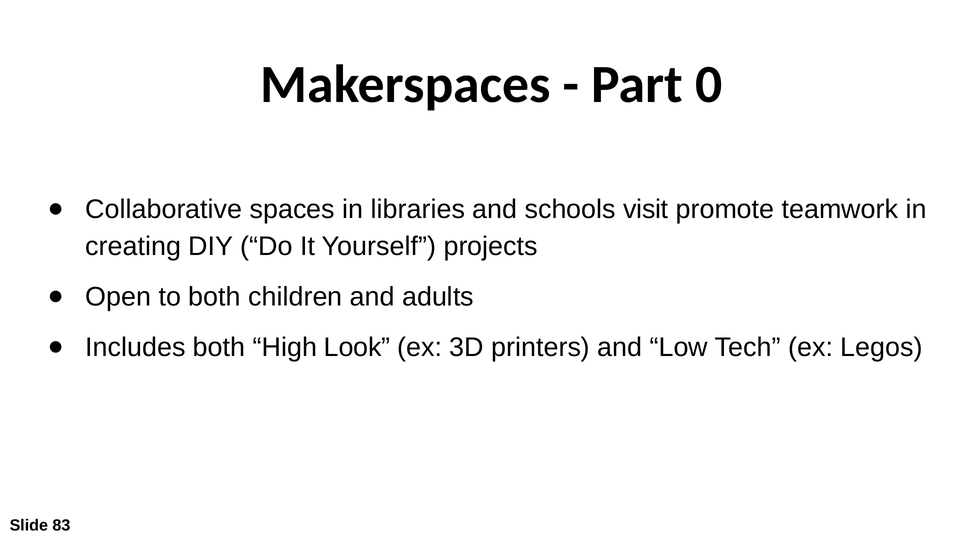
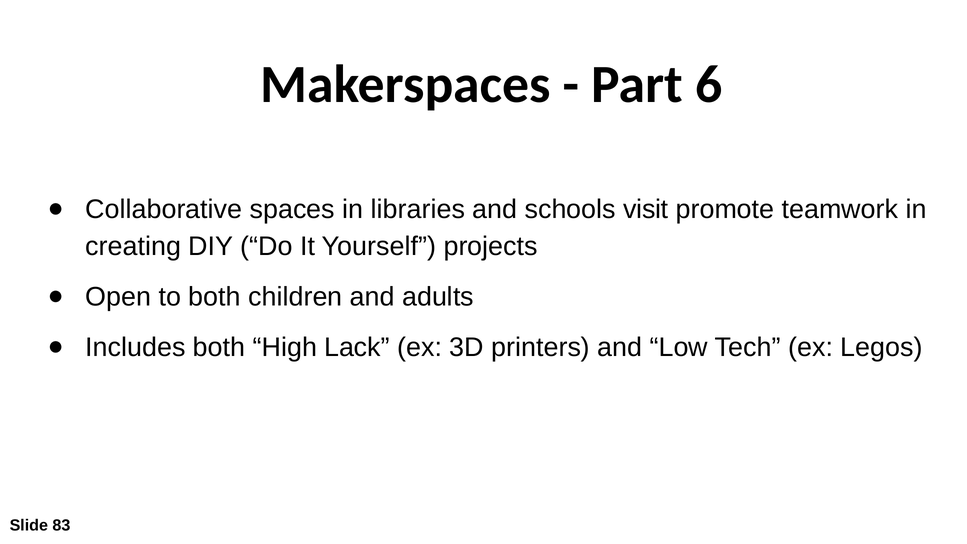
0: 0 -> 6 (709, 84)
Look: Look -> Lack (357, 348)
